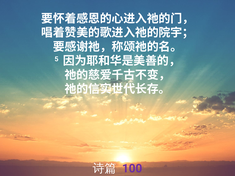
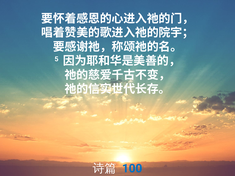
100 colour: purple -> blue (132, 169)
